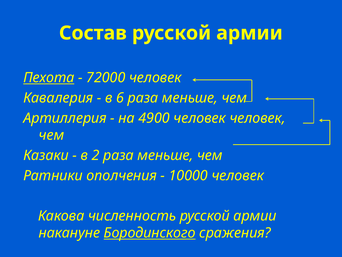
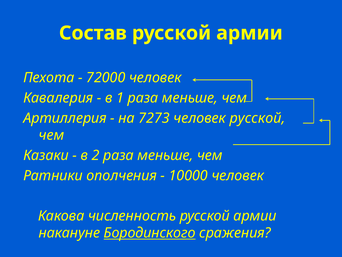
Пехота underline: present -> none (49, 78)
6: 6 -> 1 (120, 98)
4900: 4900 -> 7273 (154, 118)
человек человек: человек -> русской (257, 118)
